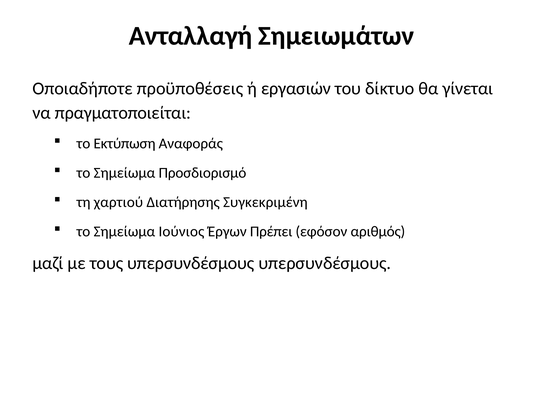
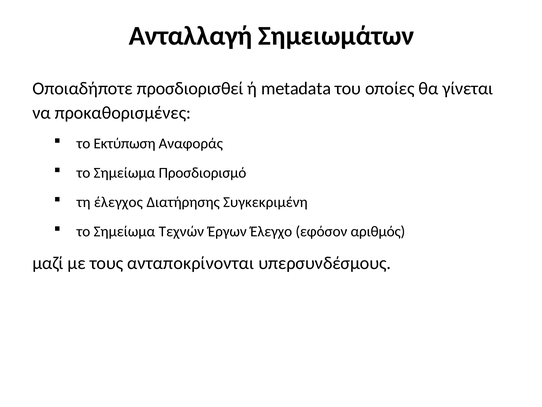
προϋποθέσεις: προϋποθέσεις -> προσδιορισθεί (190, 88)
εργασιών: εργασιών -> metadata (296, 88)
δίκτυο: δίκτυο -> οποίες (390, 88)
πραγματοποιείται: πραγματοποιείται -> προκαθορισμένες (123, 113)
χαρτιού: χαρτιού -> έλεγχος (118, 202)
Ιούνιος: Ιούνιος -> Τεχνών (181, 231)
Πρέπει: Πρέπει -> Έλεγχο (271, 231)
τους υπερσυνδέσμους: υπερσυνδέσμους -> ανταποκρίνονται (191, 263)
